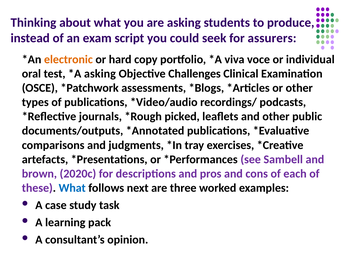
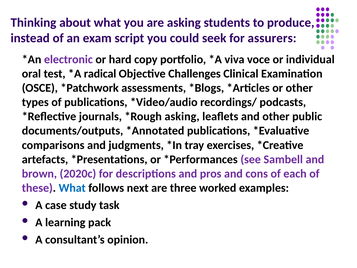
electronic colour: orange -> purple (68, 59)
asking: asking -> radical (100, 74)
picked: picked -> asking (182, 116)
